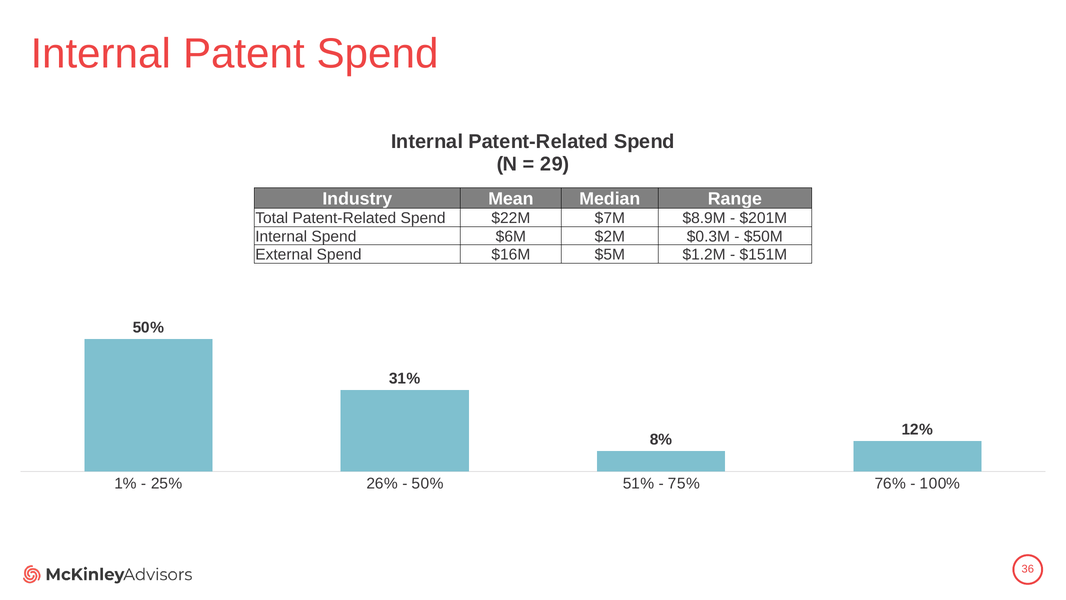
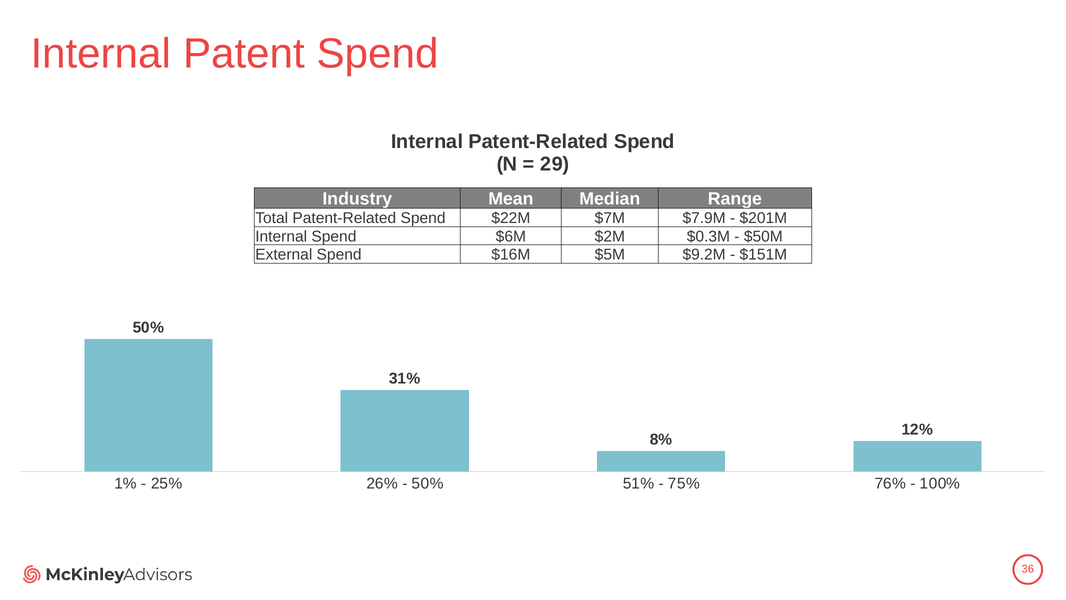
$8.9M: $8.9M -> $7.9M (704, 218)
$1.2M: $1.2M -> $9.2M (704, 255)
